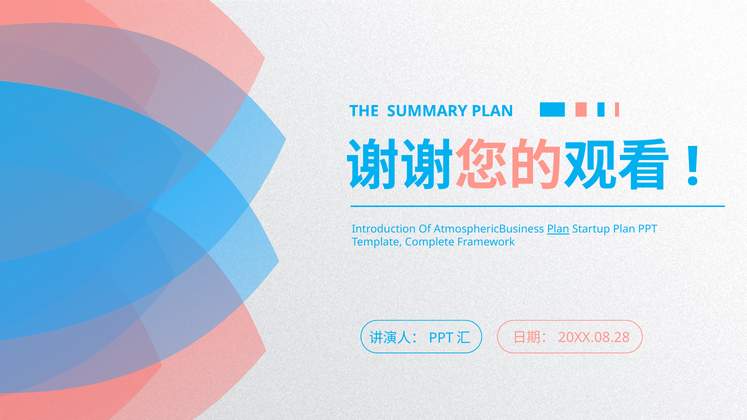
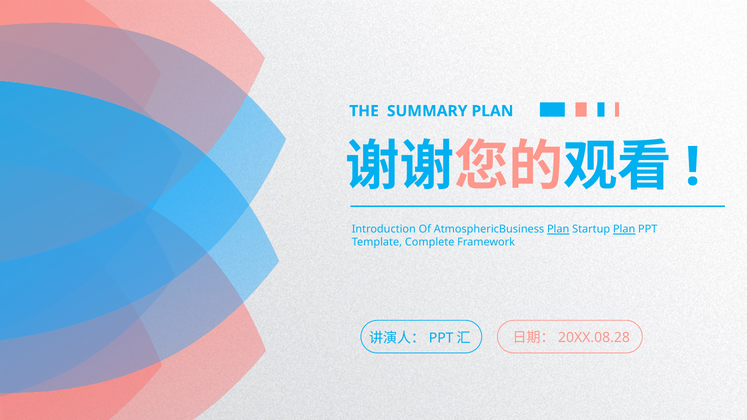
Plan underline: none -> present (624, 230)
